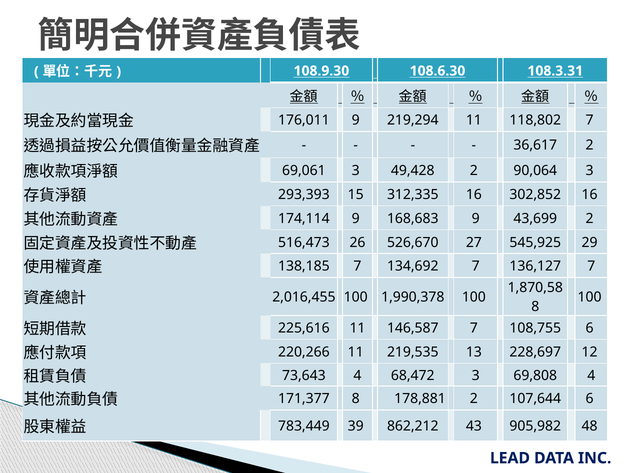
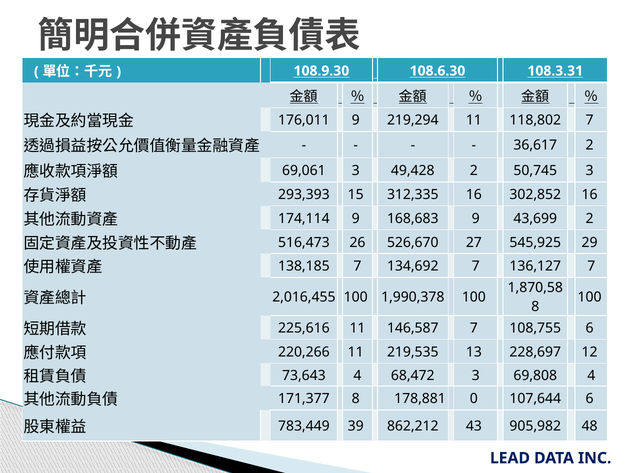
90,064: 90,064 -> 50,745 (535, 170)
178,881 2: 2 -> 0 (474, 398)
